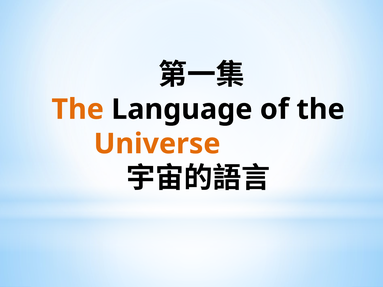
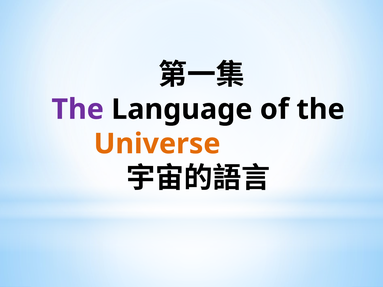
The colour: orange -> purple (78, 109)
